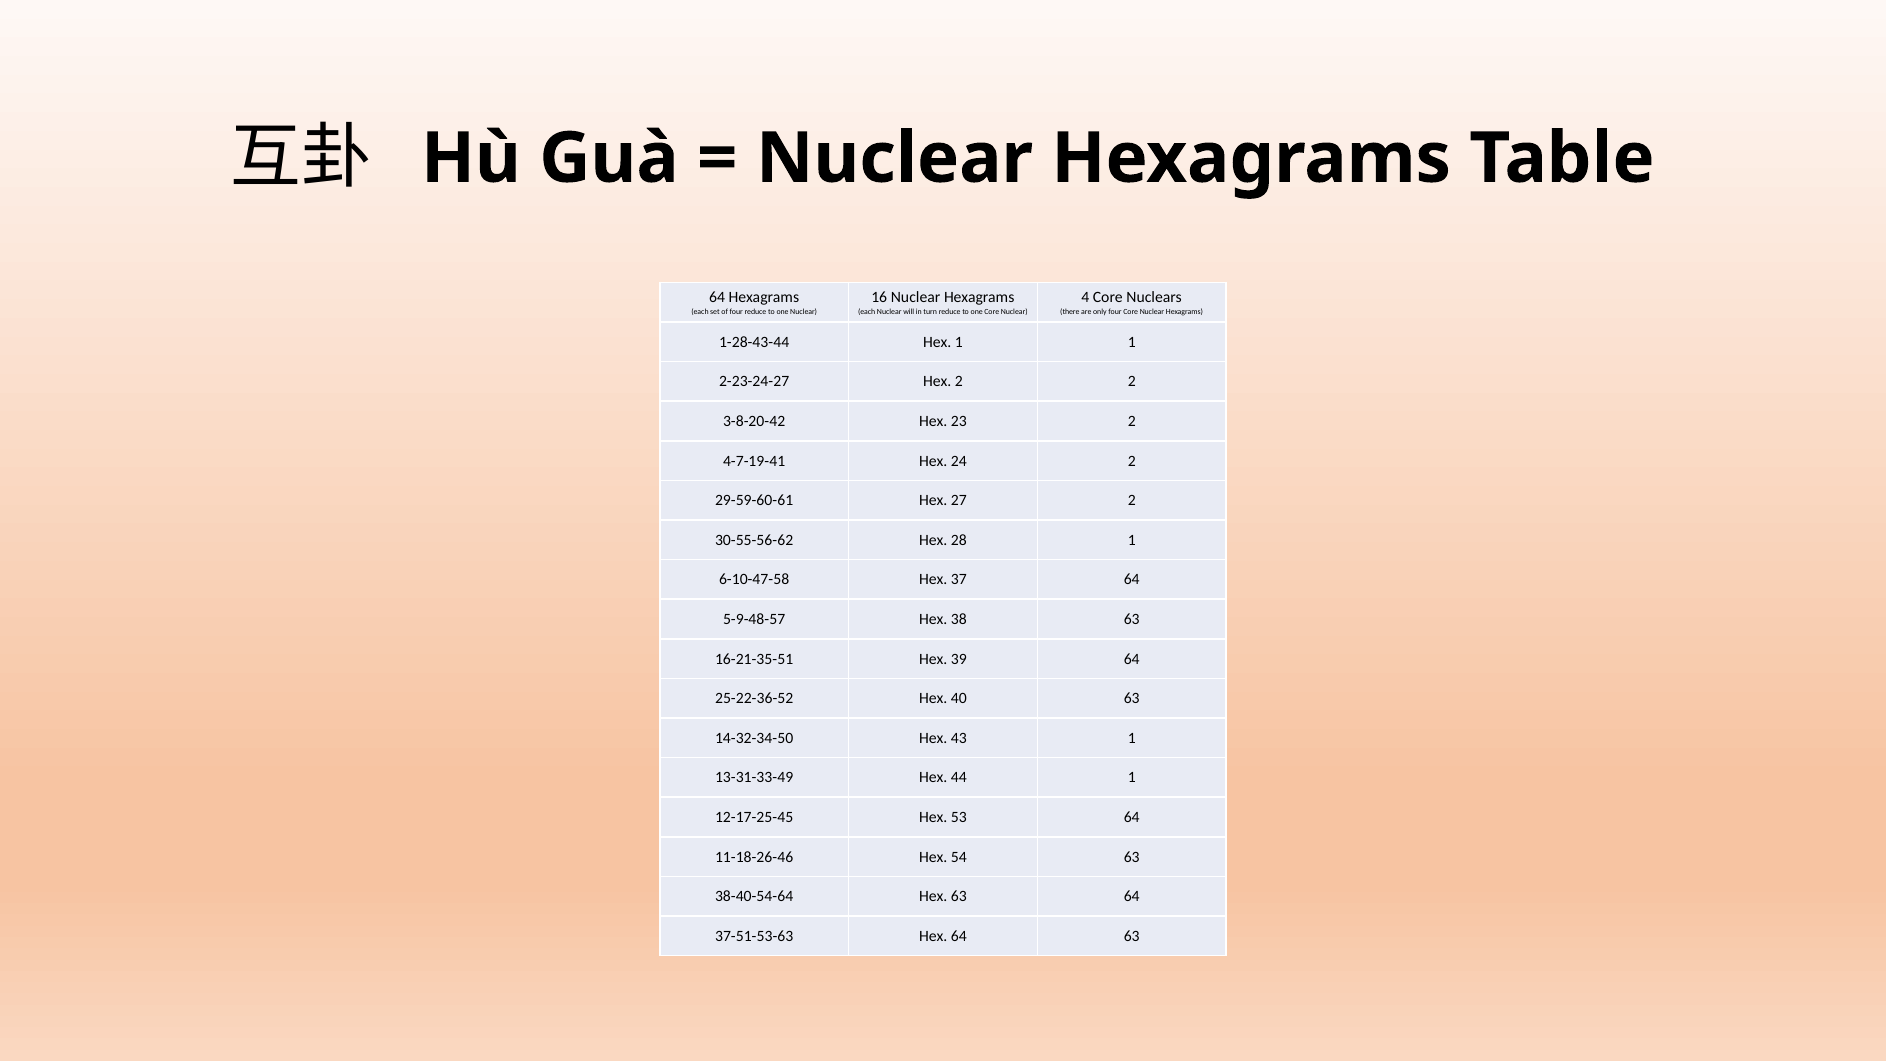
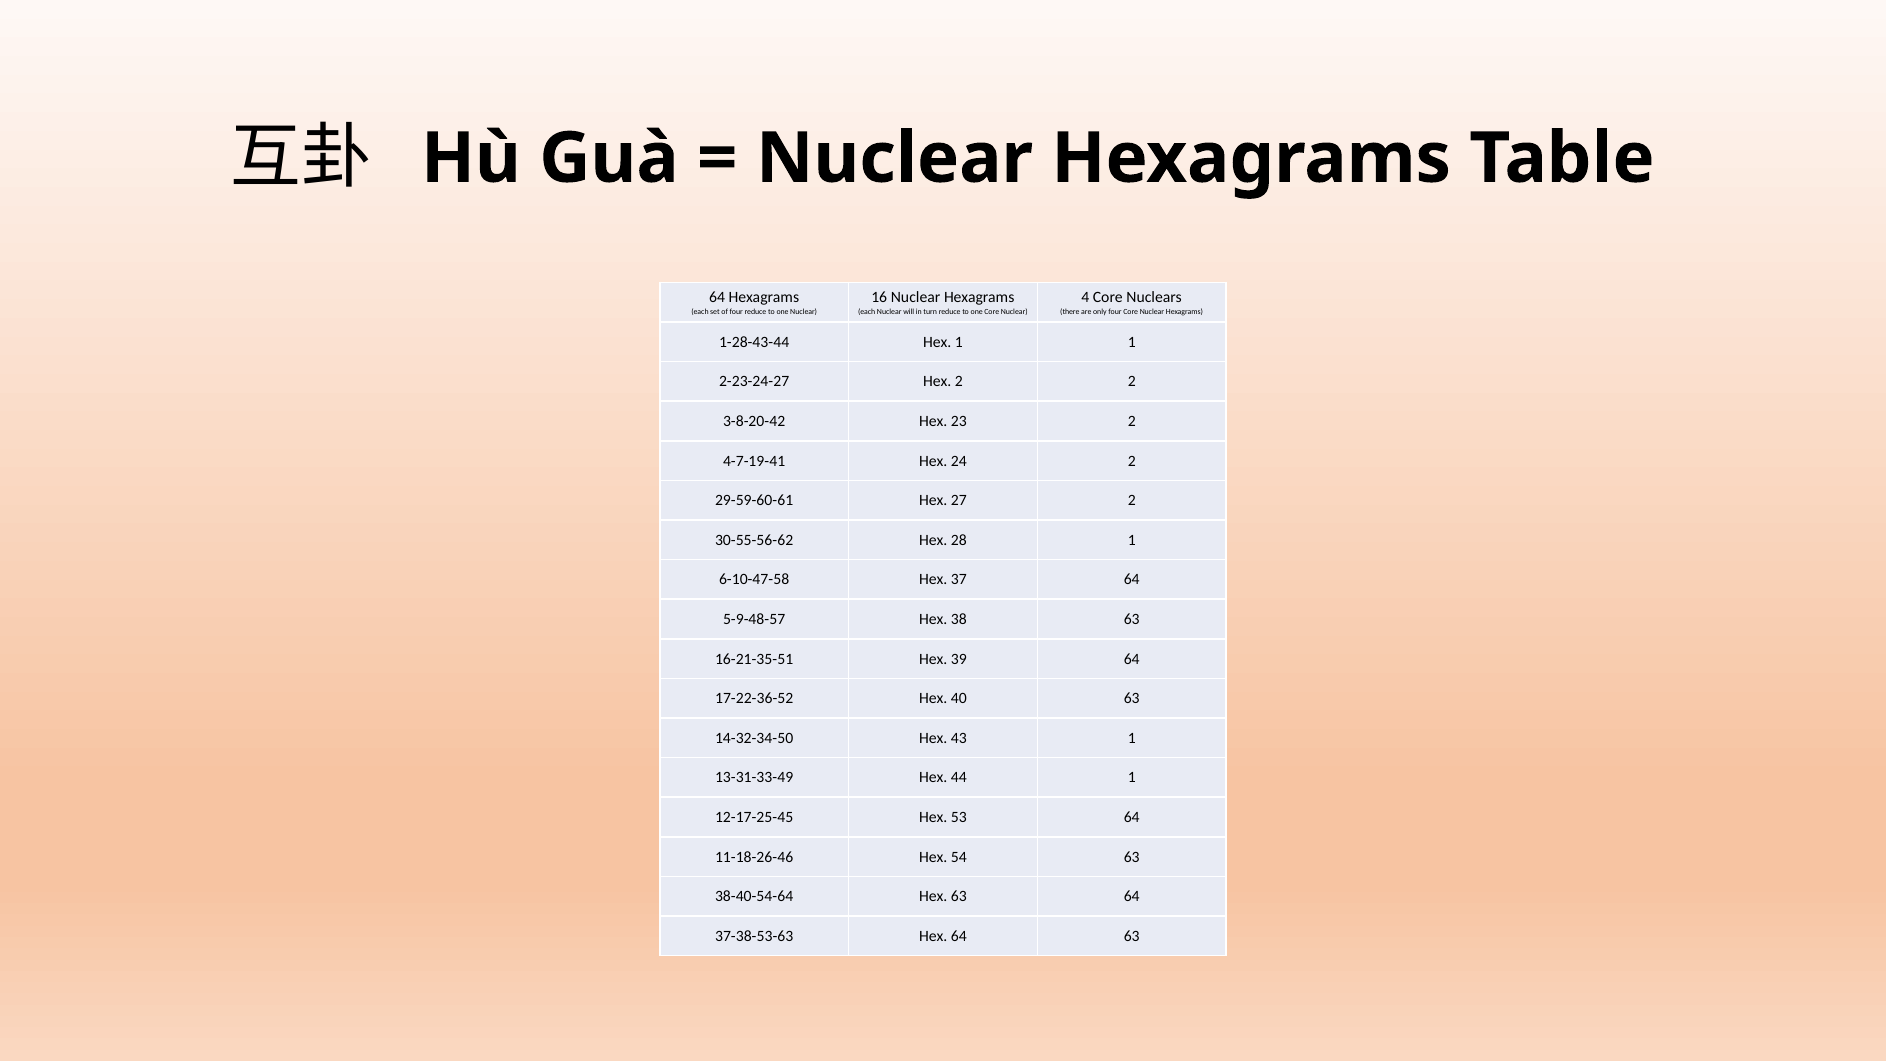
25-22-36-52: 25-22-36-52 -> 17-22-36-52 (754, 698)
37-51-53-63: 37-51-53-63 -> 37-38-53-63 (754, 936)
